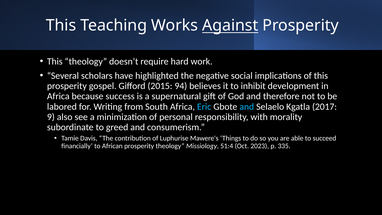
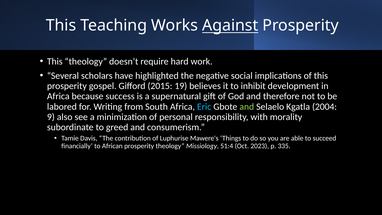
94: 94 -> 19 (181, 86)
and colour: light blue -> light green (247, 107)
2017: 2017 -> 2004 (325, 107)
